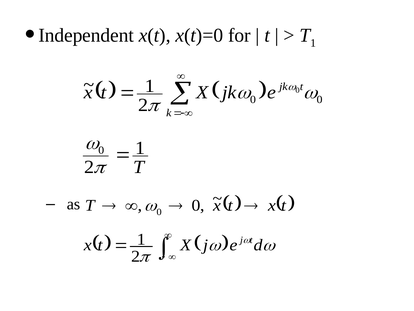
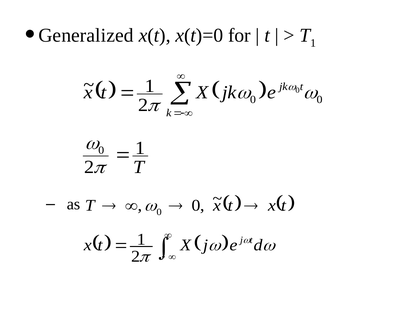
Independent: Independent -> Generalized (86, 35)
